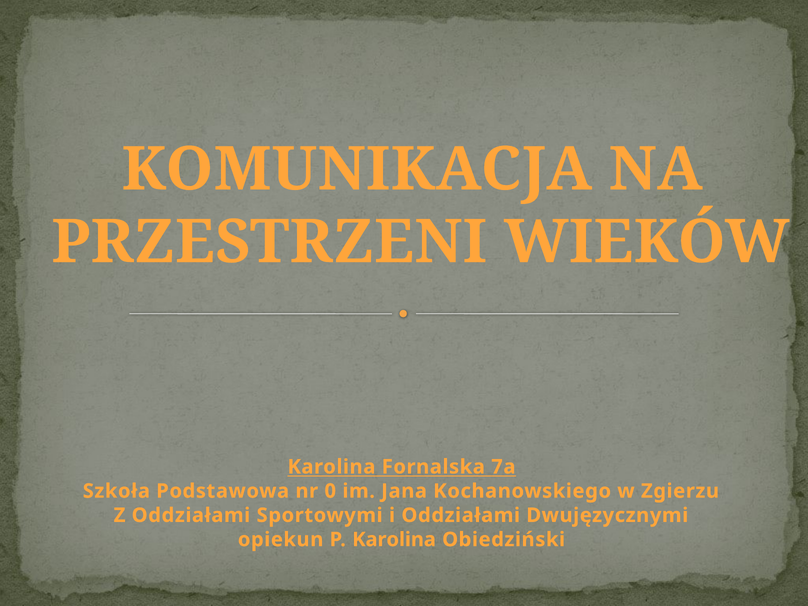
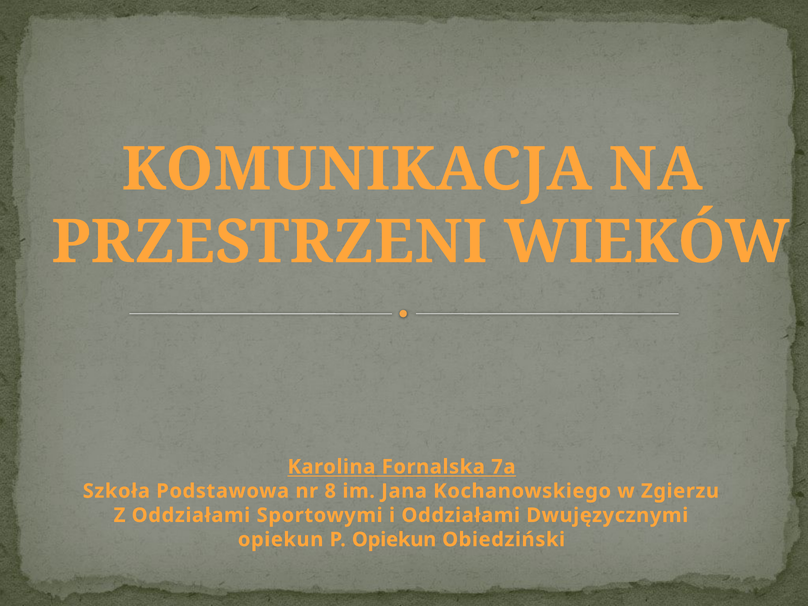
0: 0 -> 8 (330, 491)
P Karolina: Karolina -> Opiekun (394, 540)
